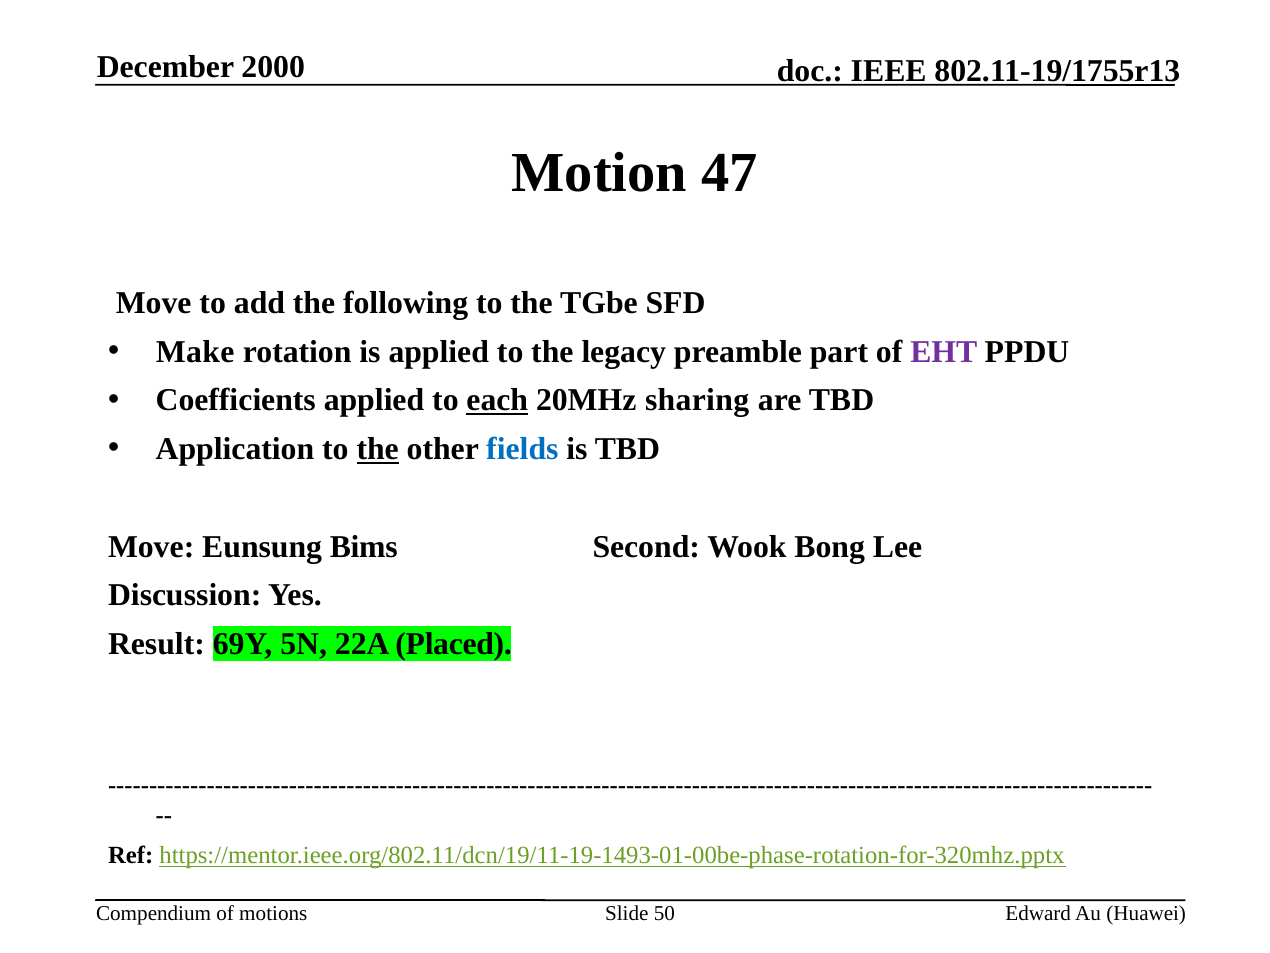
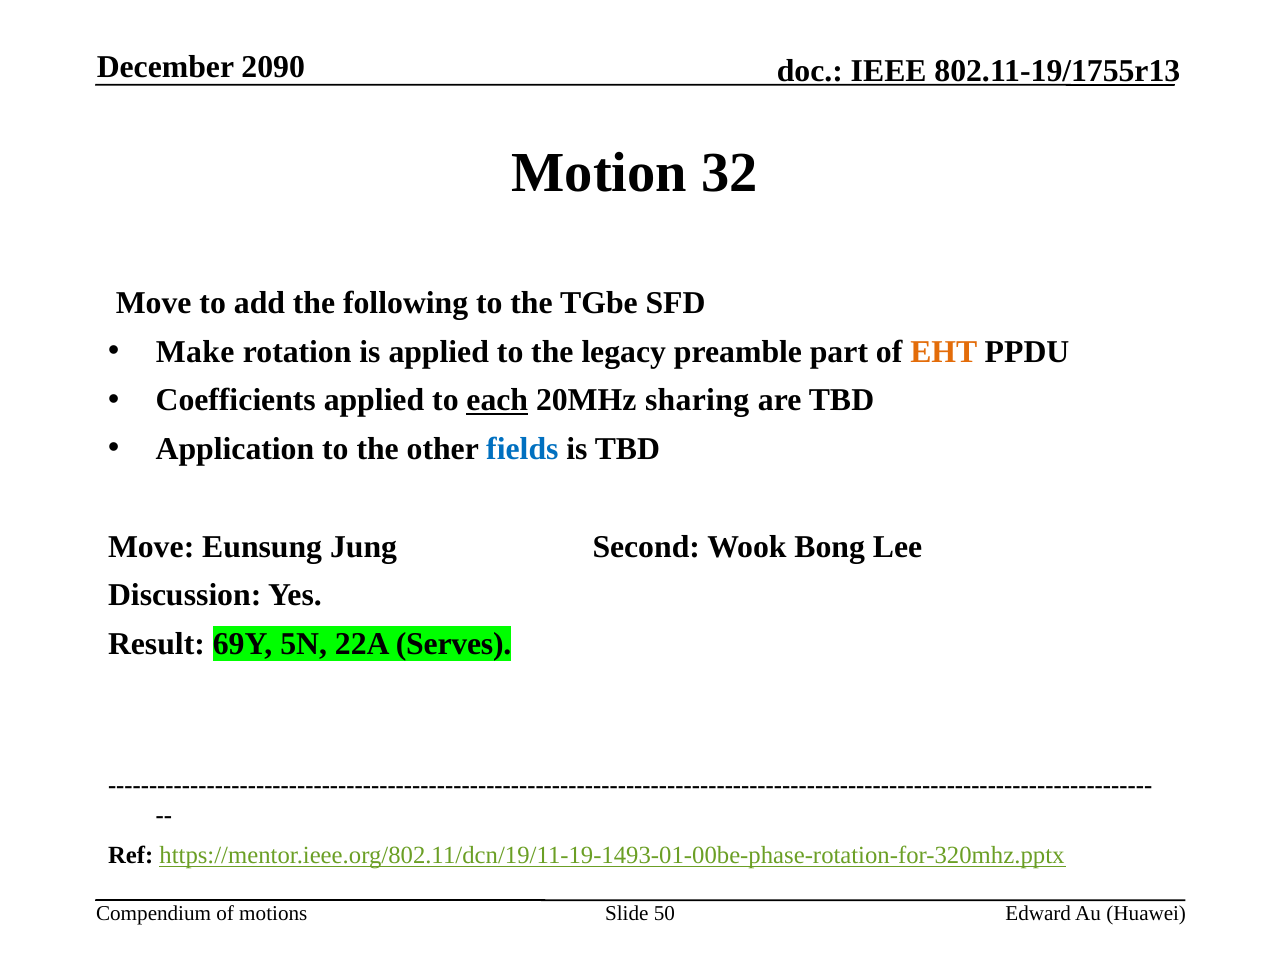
2000: 2000 -> 2090 (273, 67)
47: 47 -> 32 (730, 173)
EHT colour: purple -> orange (944, 352)
the underline: present -> none (378, 449)
Bims: Bims -> Jung (364, 546)
Placed: Placed -> Serves (454, 644)
